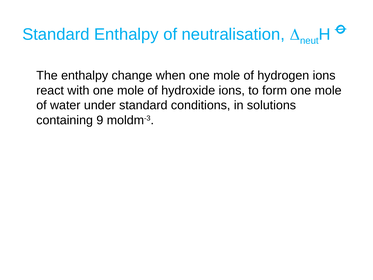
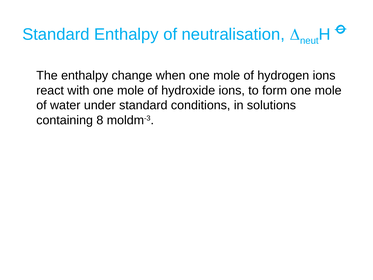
9: 9 -> 8 (100, 120)
